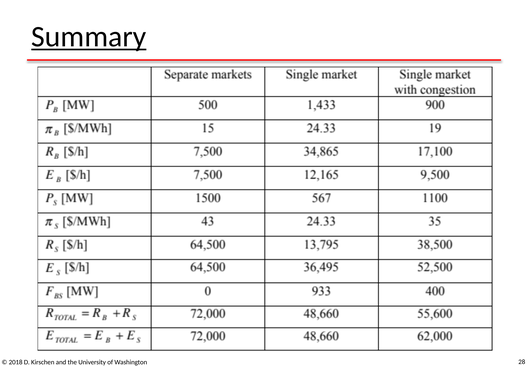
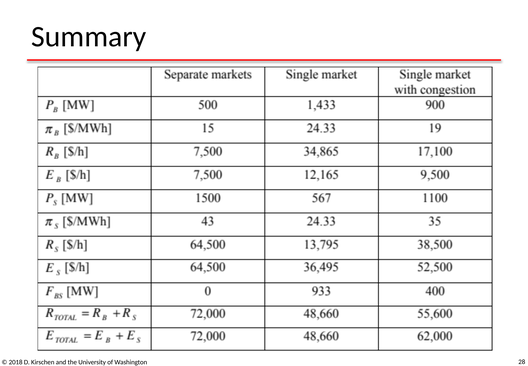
Summary underline: present -> none (89, 37)
